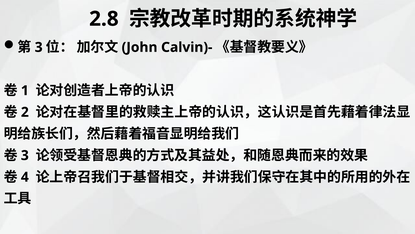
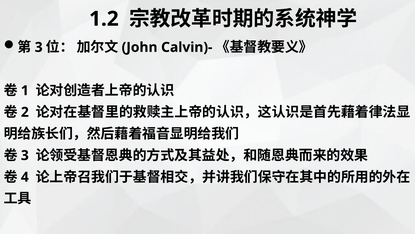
2.8: 2.8 -> 1.2 (104, 19)
